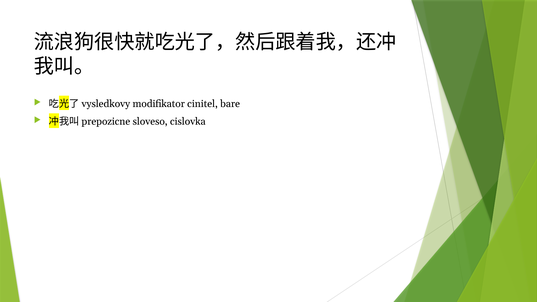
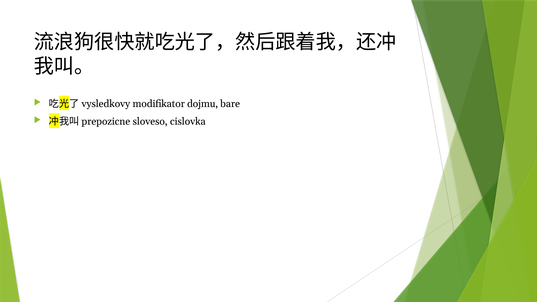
cinitel: cinitel -> dojmu (203, 104)
